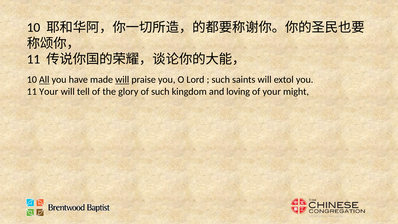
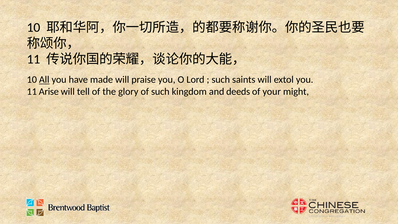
will underline: present -> none (122, 80)
11 Your: Your -> Arise (49, 92)
loving: loving -> deeds (238, 92)
